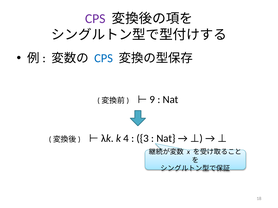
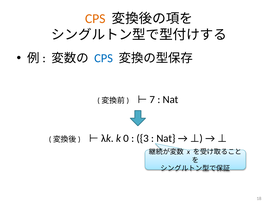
CPS colour: purple -> orange (95, 19)
9: 9 -> 7 (152, 100)
4: 4 -> 0 (126, 139)
